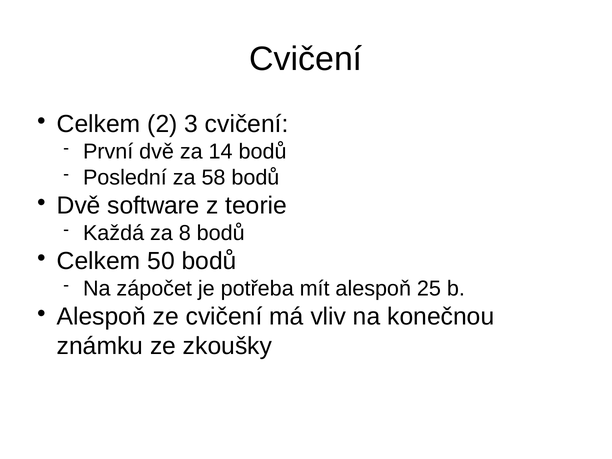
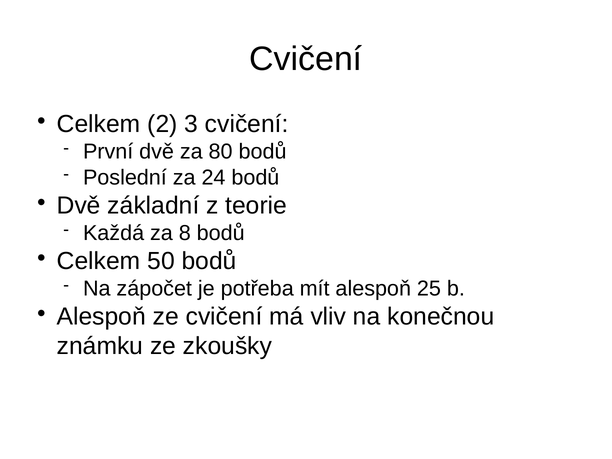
14: 14 -> 80 (221, 151)
58: 58 -> 24 (214, 177)
software: software -> základní (153, 205)
